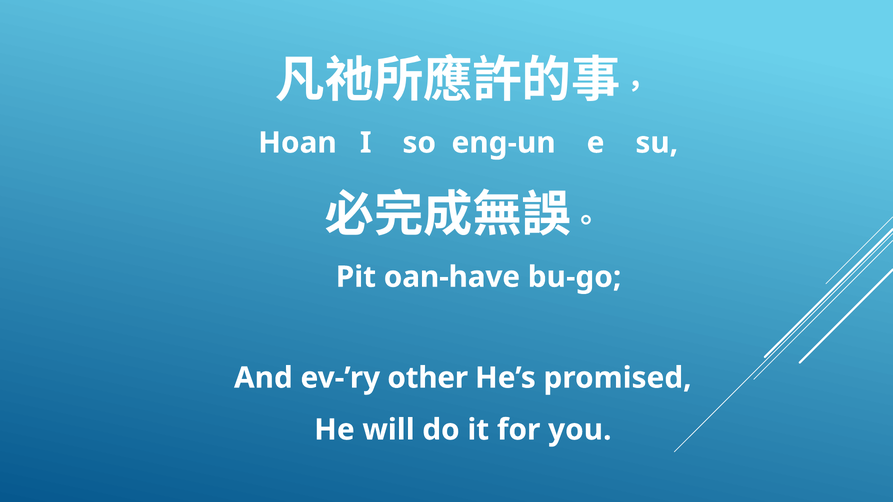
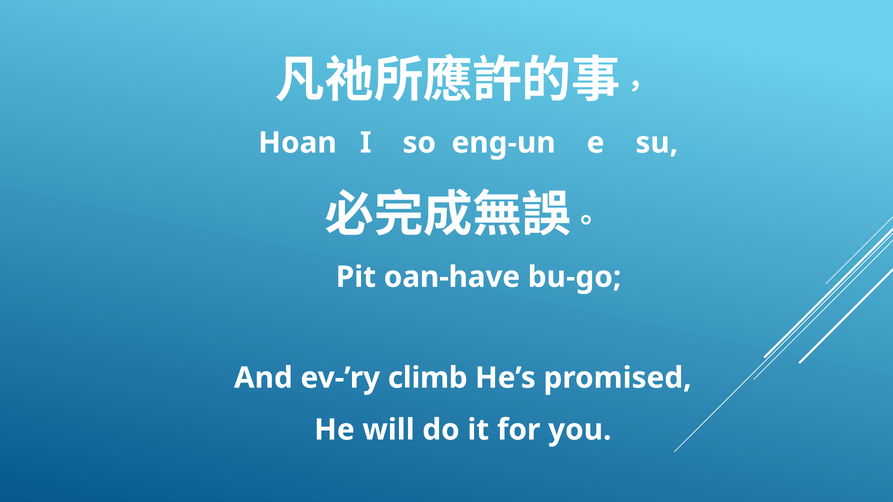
other: other -> climb (428, 378)
